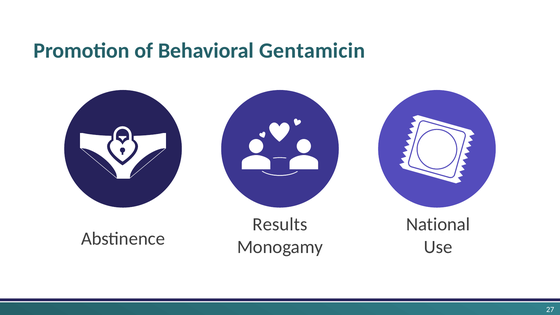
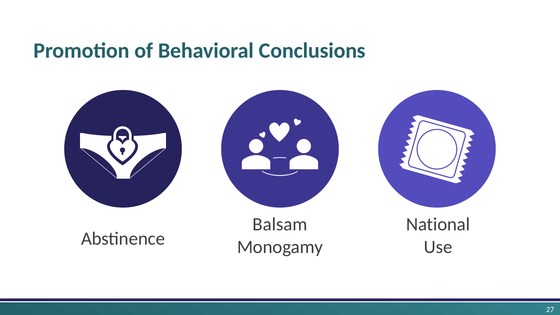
Gentamicin: Gentamicin -> Conclusions (312, 51)
Results: Results -> Balsam (280, 224)
